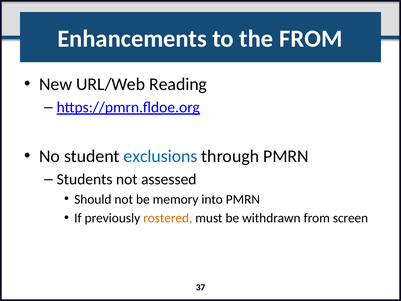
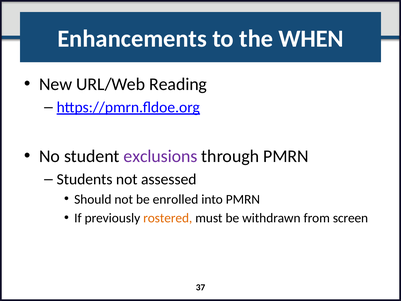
the FROM: FROM -> WHEN (311, 39)
exclusions colour: blue -> purple (160, 156)
memory: memory -> enrolled (176, 199)
